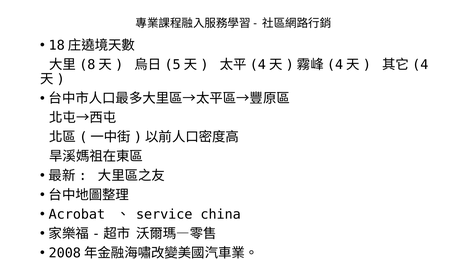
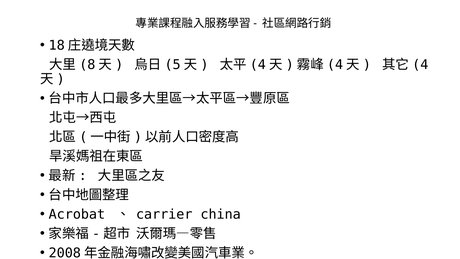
service: service -> carrier (164, 214)
